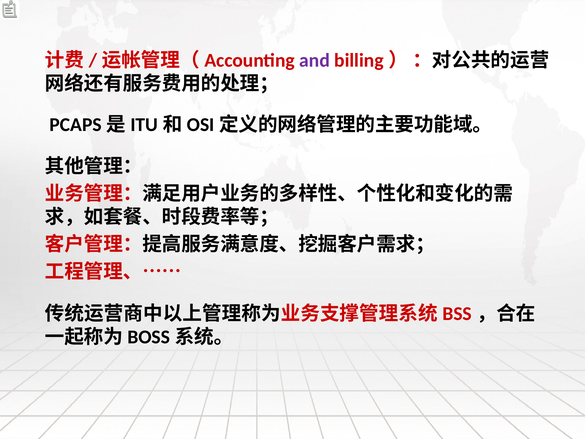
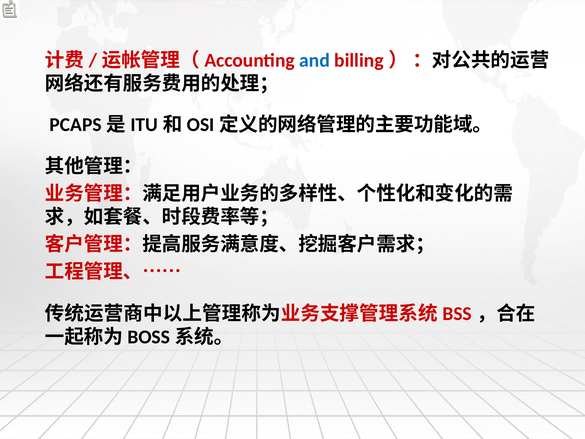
and colour: purple -> blue (315, 60)
